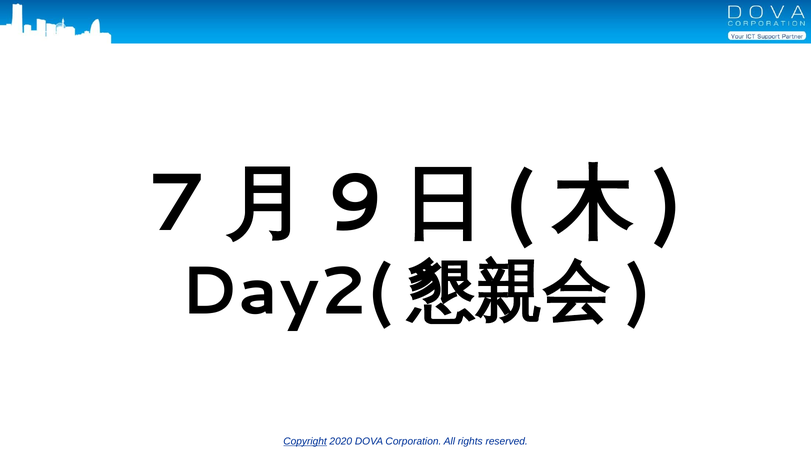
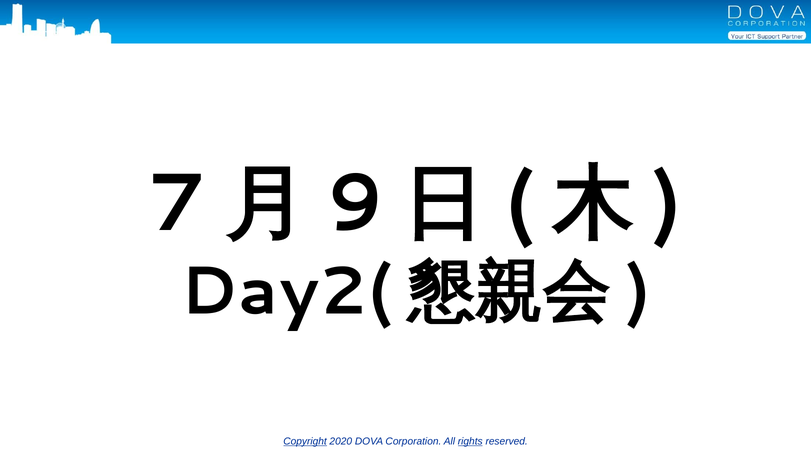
rights underline: none -> present (470, 442)
